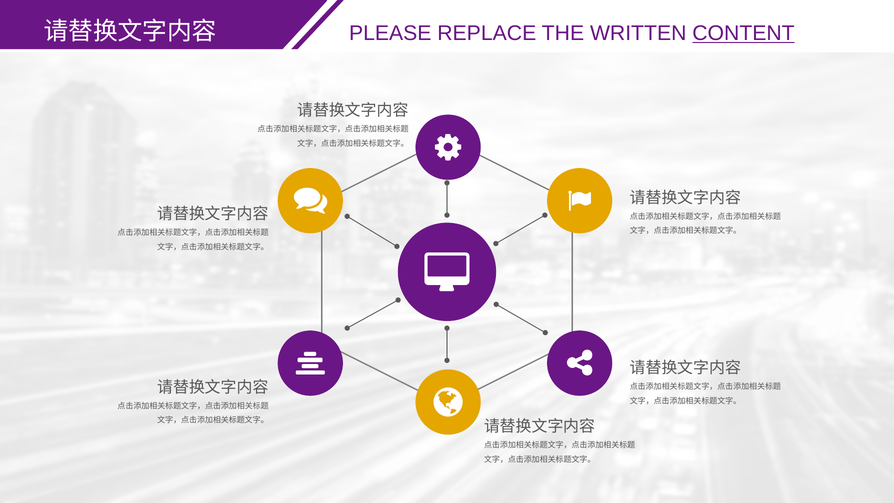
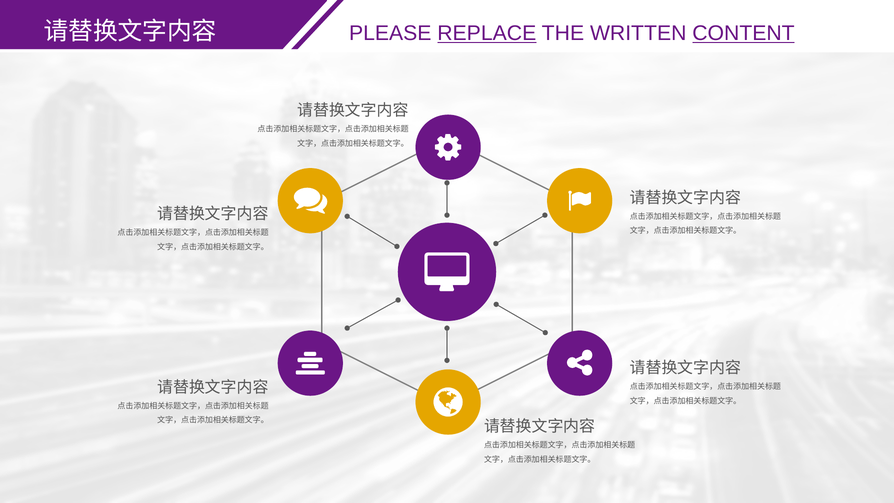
REPLACE underline: none -> present (487, 33)
